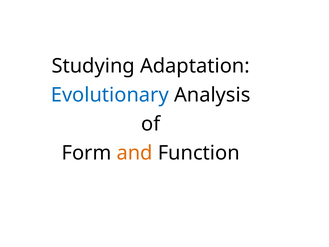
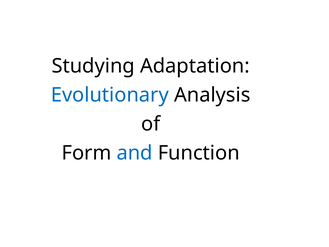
and colour: orange -> blue (135, 153)
